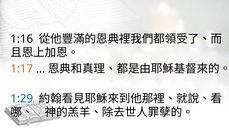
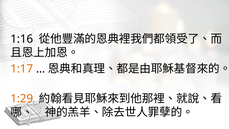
1:29 colour: blue -> orange (22, 98)
